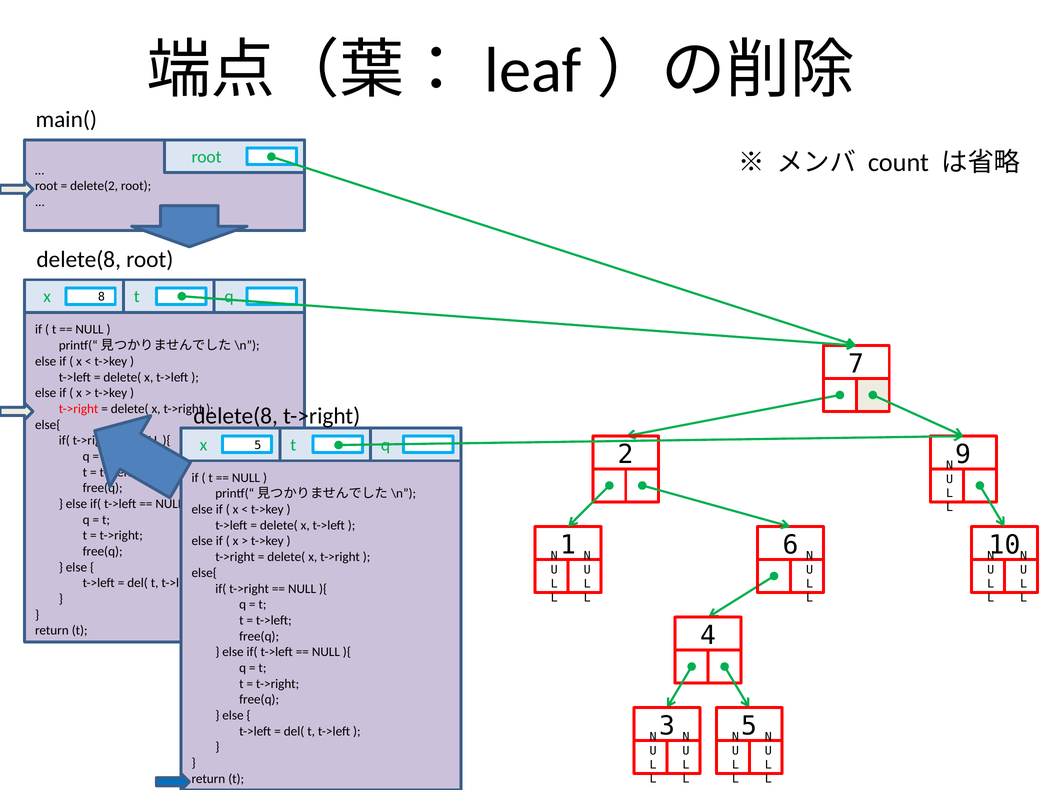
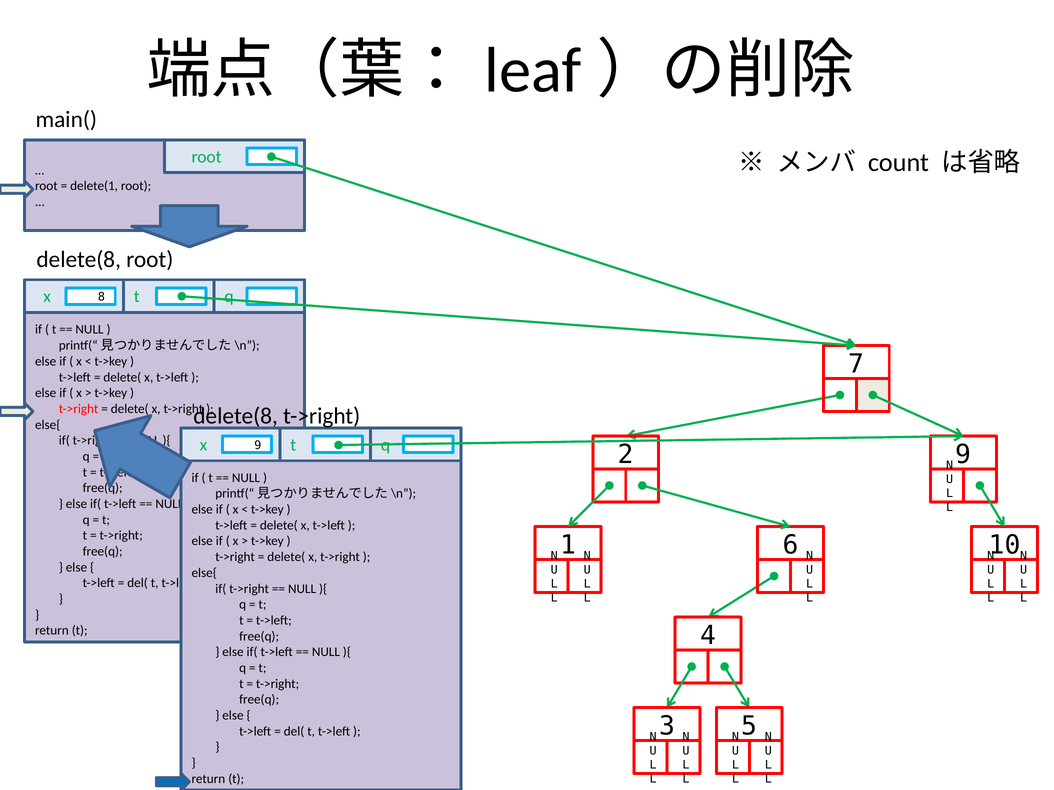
delete(2: delete(2 -> delete(1 (94, 186)
x 5: 5 -> 9 (258, 445)
